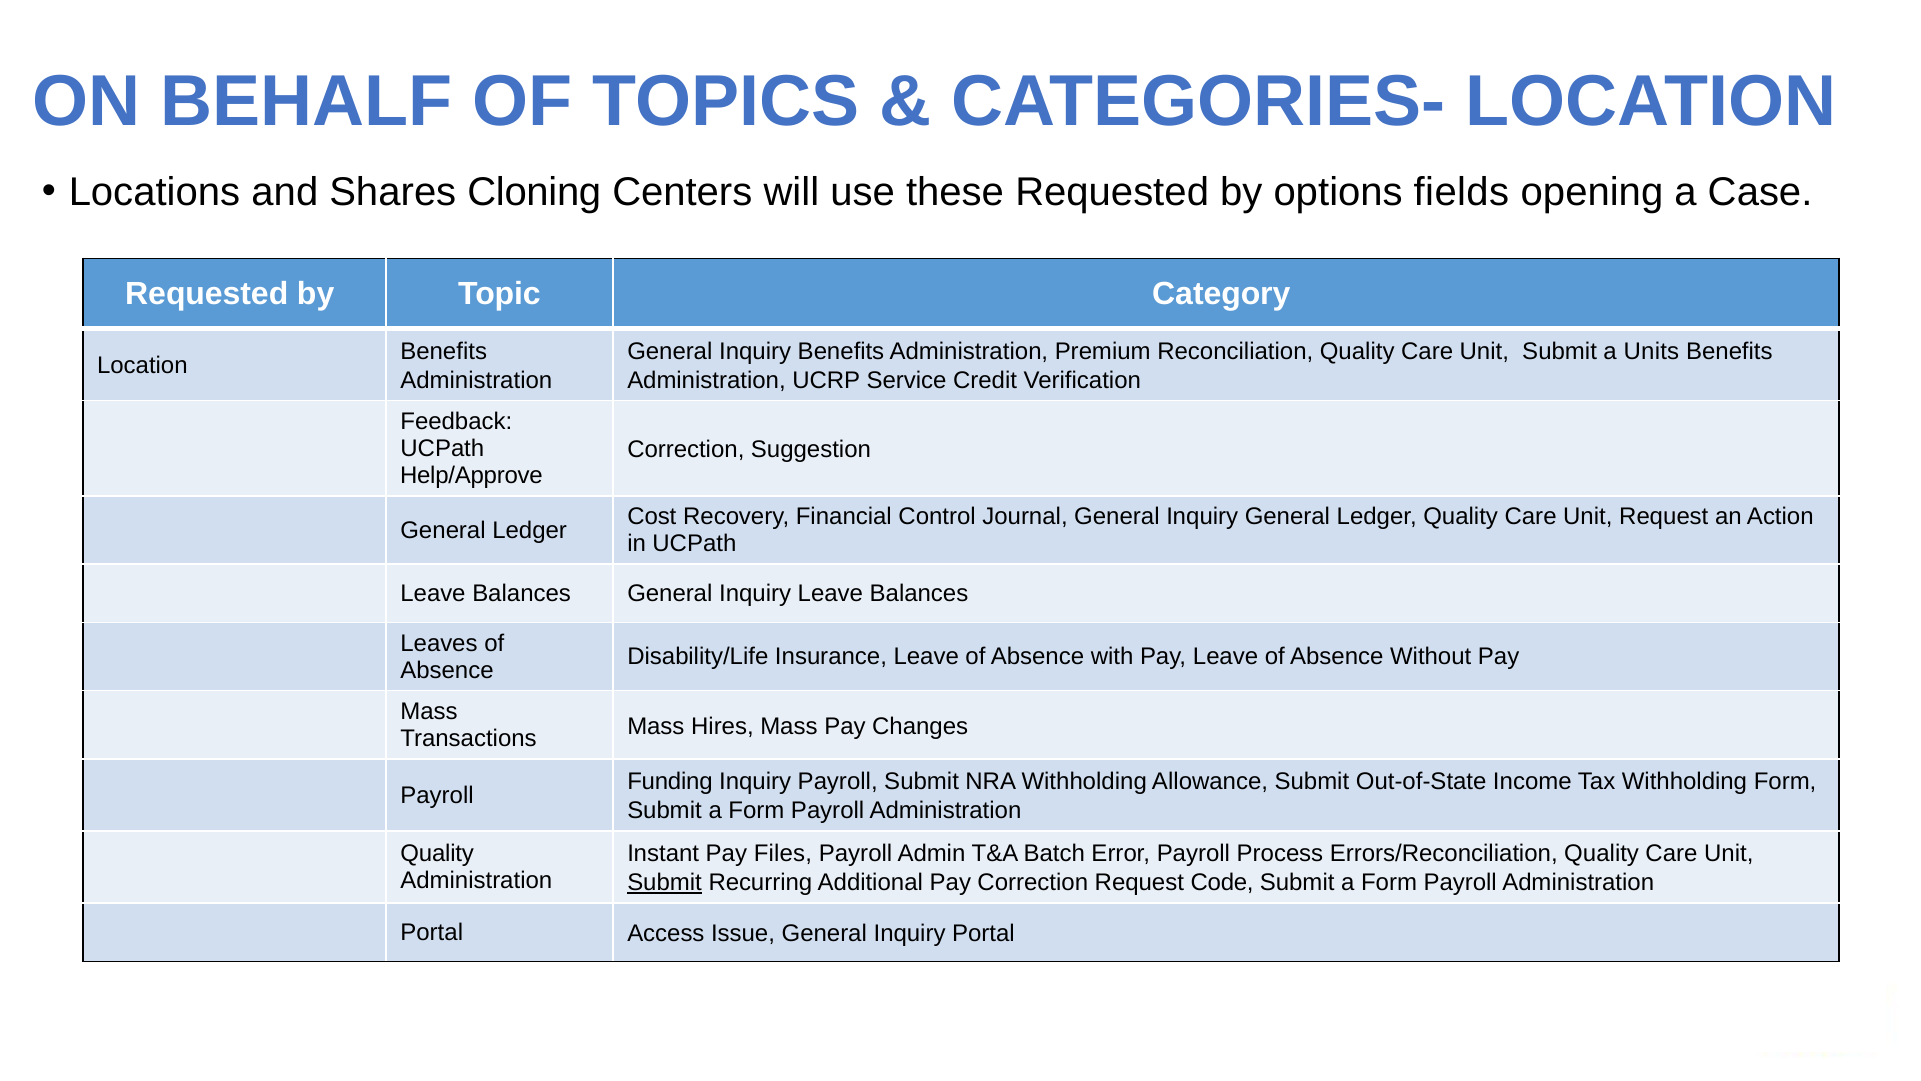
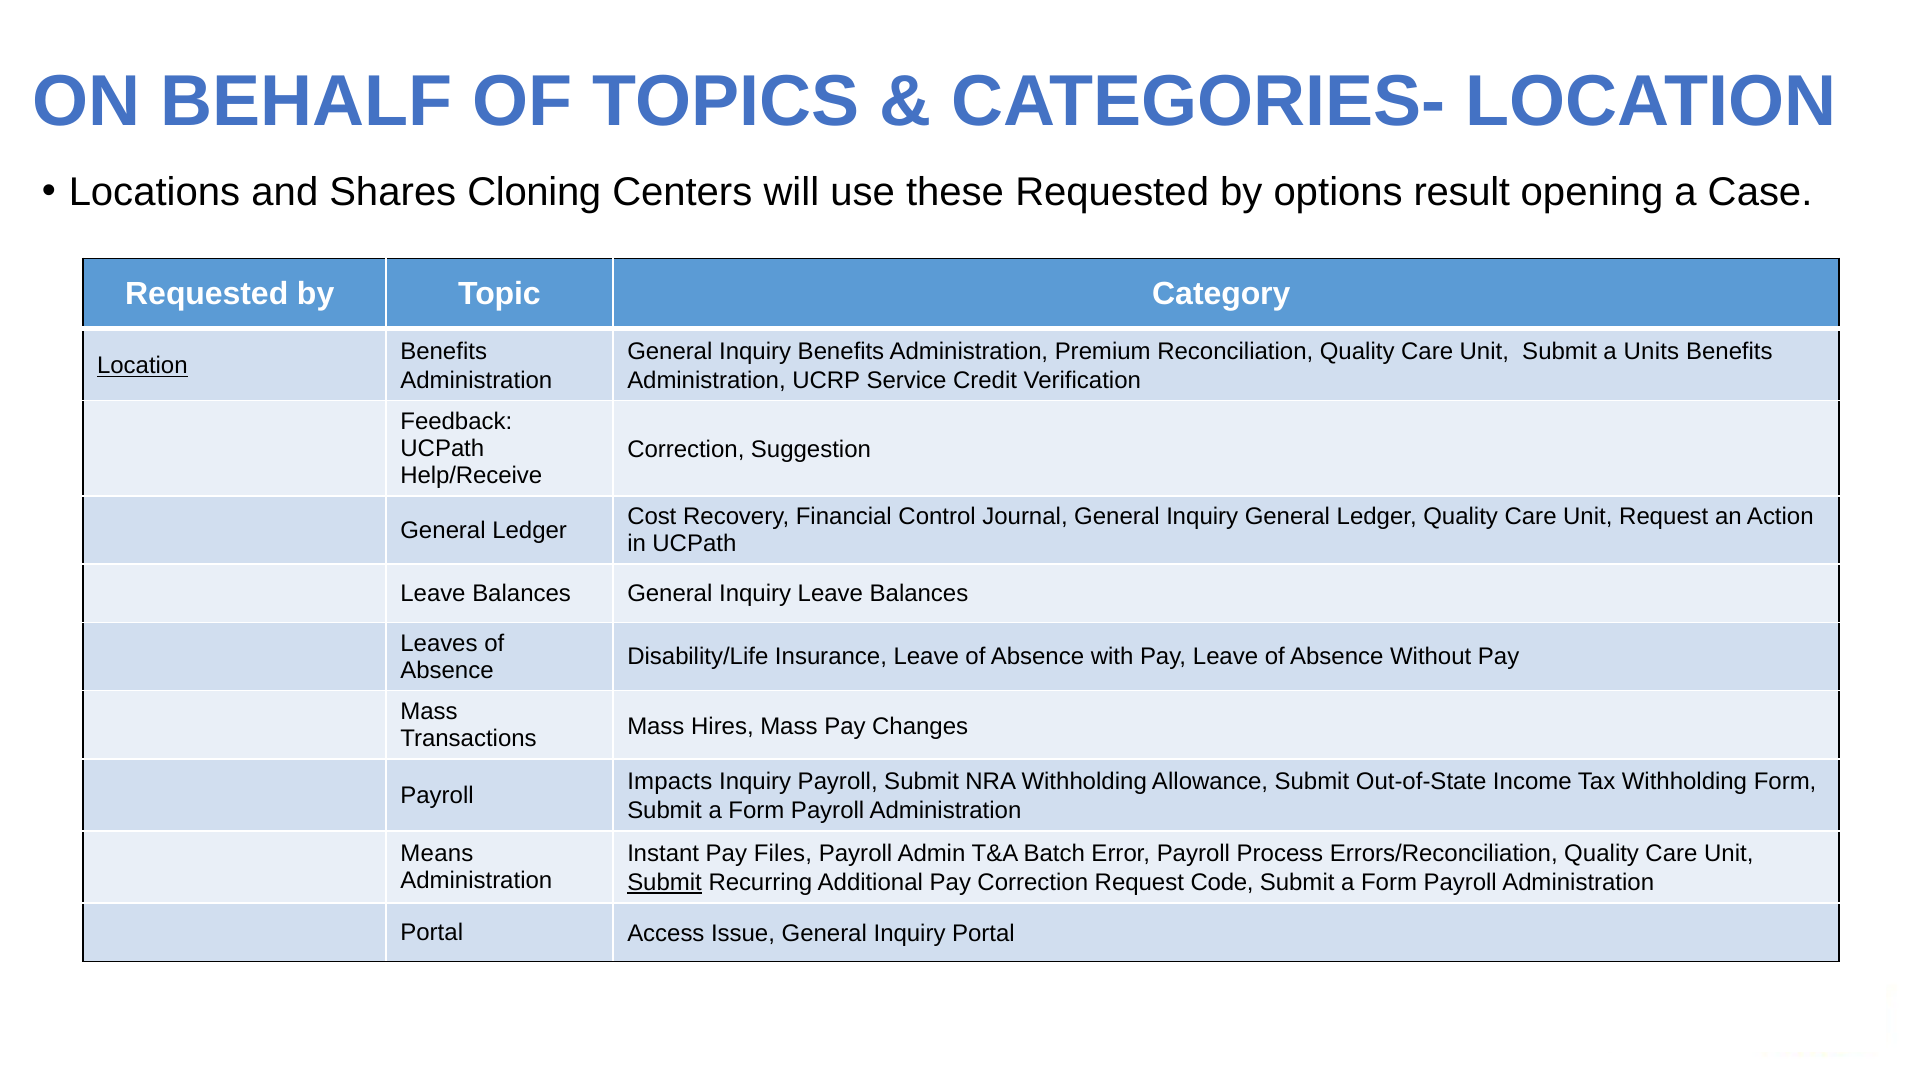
fields: fields -> result (1462, 192)
Location underline: none -> present (142, 366)
Help/Approve: Help/Approve -> Help/Receive (471, 475)
Funding: Funding -> Impacts (670, 782)
Quality: Quality -> Means (437, 854)
